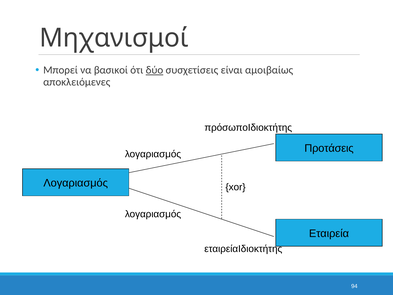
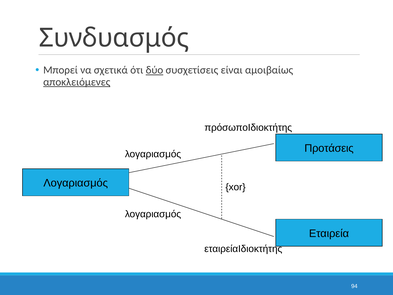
Μηχανισμοί: Μηχανισμοί -> Συνδυασμός (114, 38)
βασικοί: βασικοί -> σχετικά (111, 70)
αποκλειόμενες underline: none -> present (77, 82)
